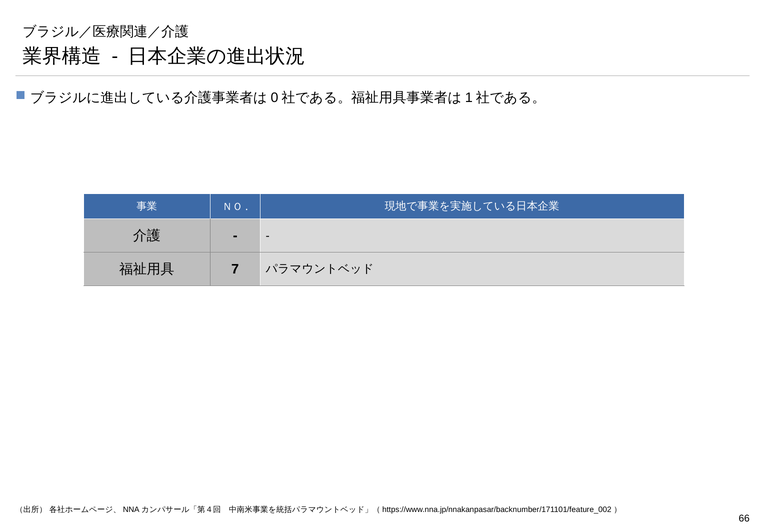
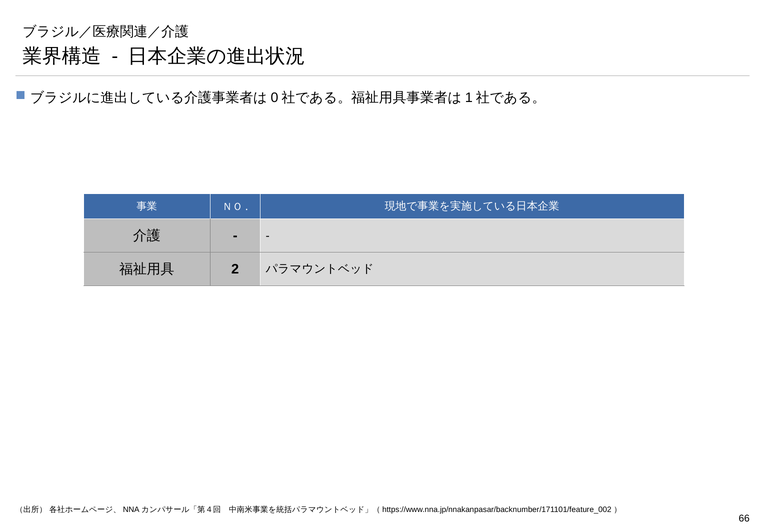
7: 7 -> 2 (235, 269)
